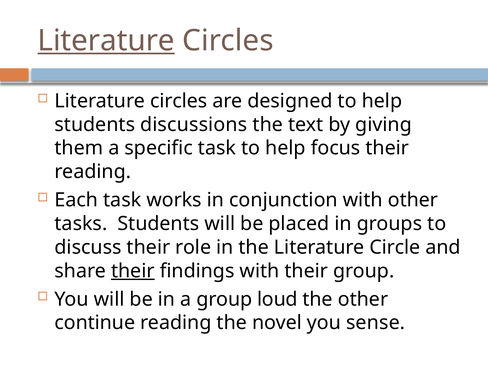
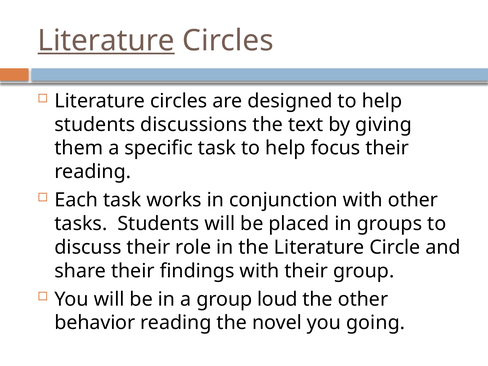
their underline: present -> none (133, 271)
continue: continue -> behavior (95, 323)
sense: sense -> going (376, 323)
